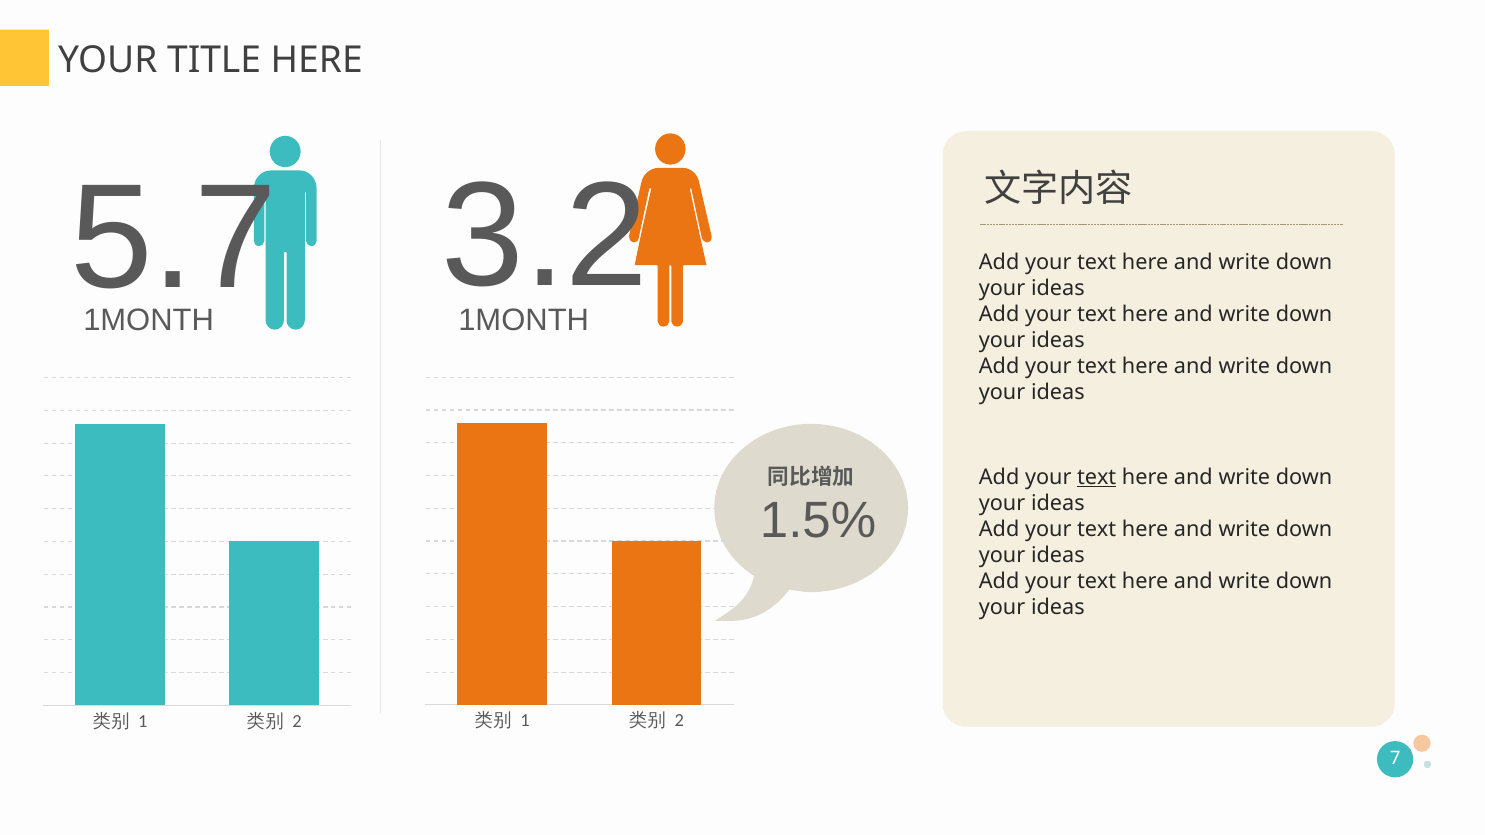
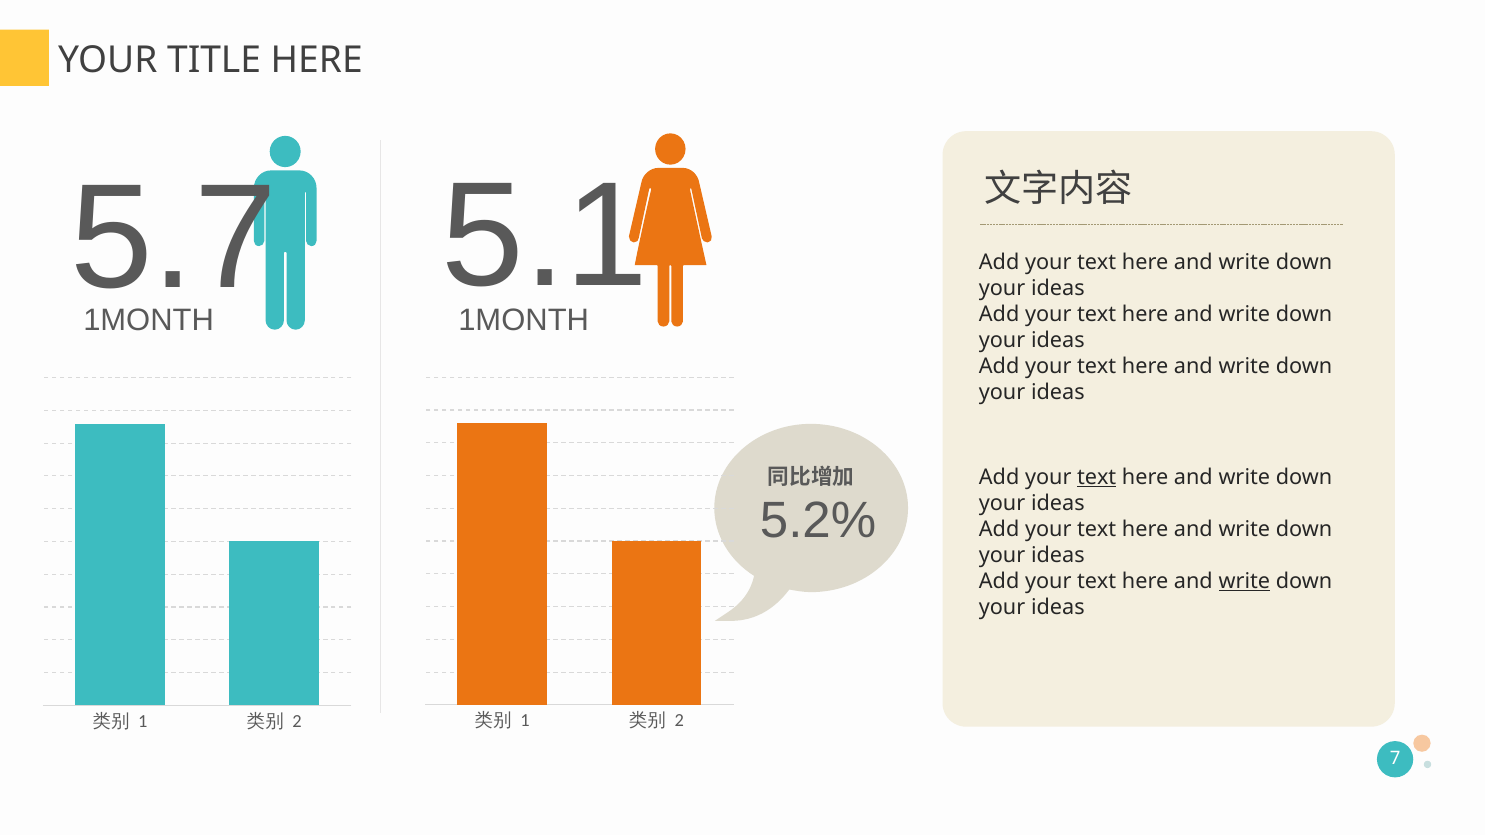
3.2: 3.2 -> 5.1 (545, 236)
1.5%: 1.5% -> 5.2% (818, 521)
write underline: none -> present (1244, 582)
